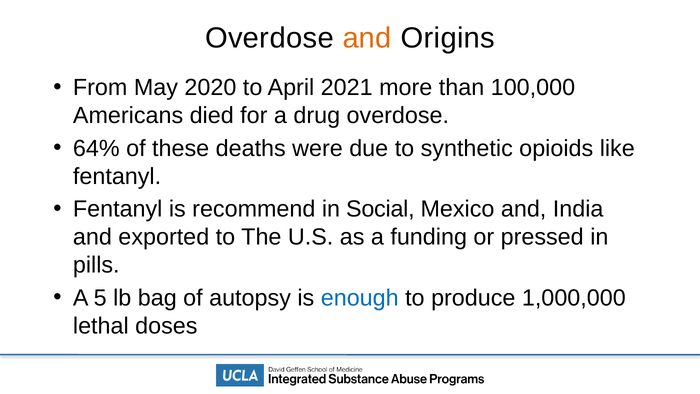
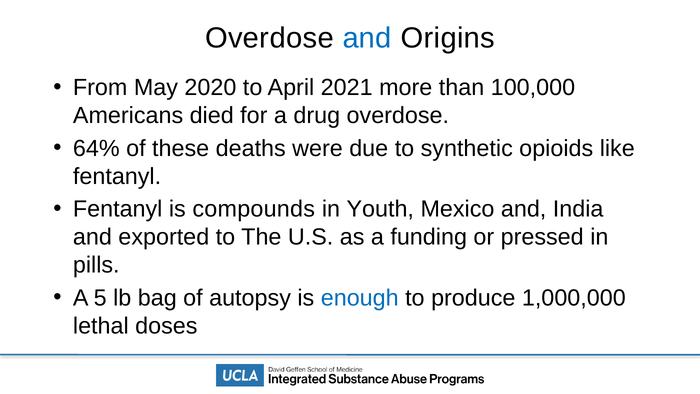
and colour: orange -> blue (367, 38)
recommend: recommend -> compounds (254, 209)
Social: Social -> Youth (380, 209)
